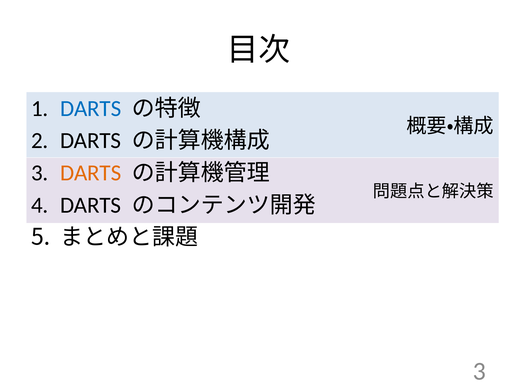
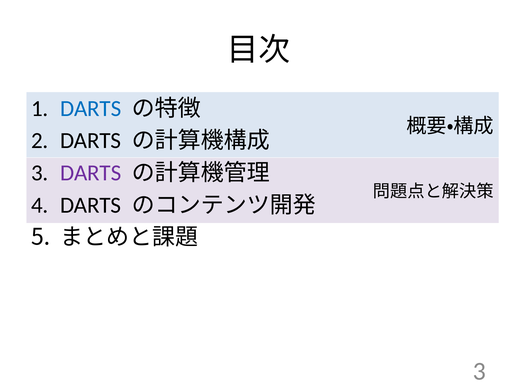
DARTS colour: orange -> purple (91, 173)
